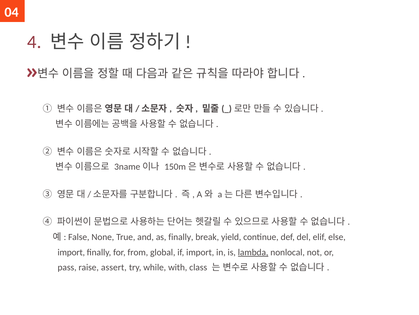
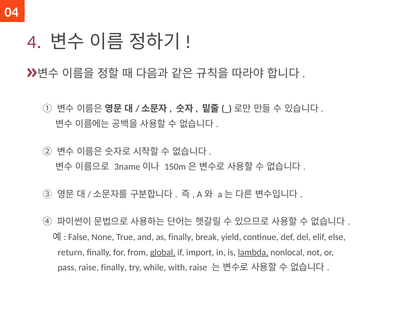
import: import -> return (71, 252)
global underline: none -> present (163, 252)
raise assert: assert -> finally (114, 267)
with class: class -> raise (198, 267)
